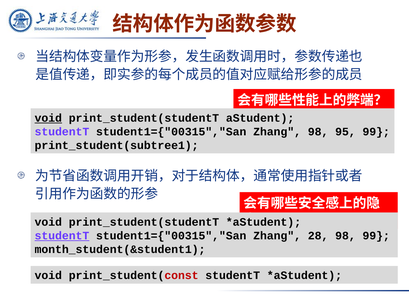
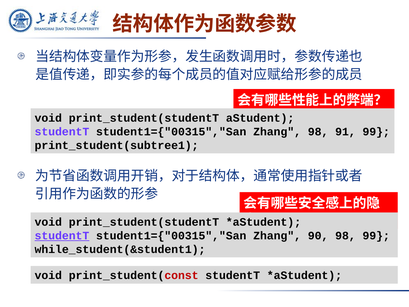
void underline: present -> none (48, 118)
95: 95 -> 91 (345, 132)
28: 28 -> 90 (318, 236)
month_student(&student1: month_student(&student1 -> while_student(&student1 (120, 249)
